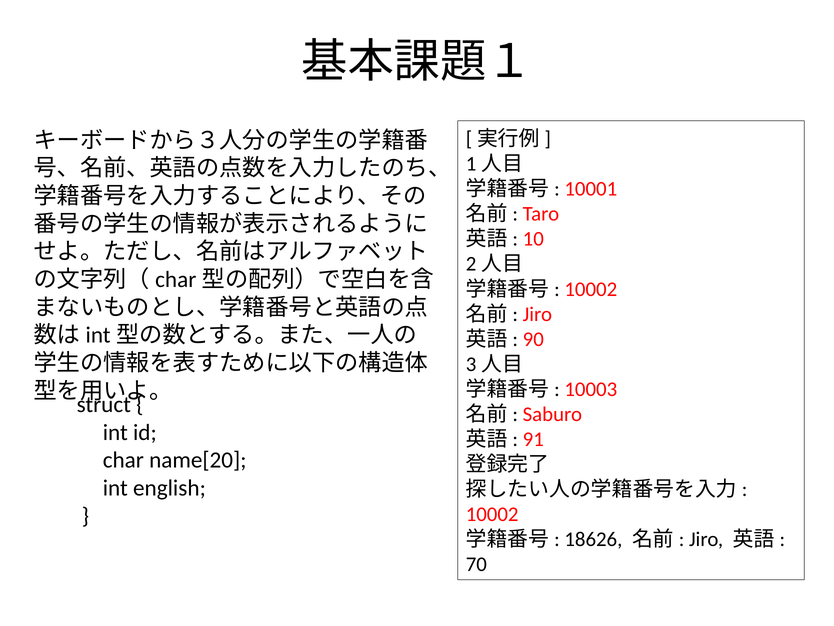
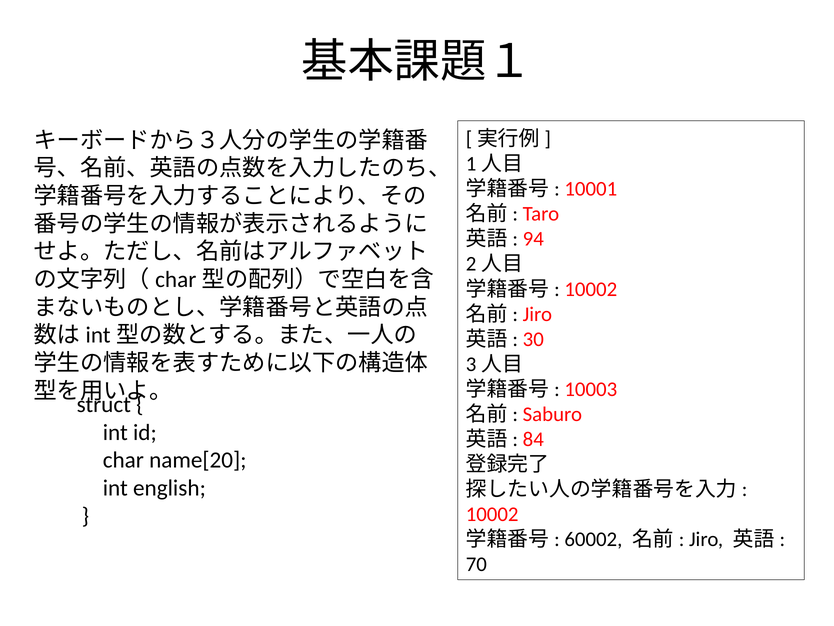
10: 10 -> 94 (533, 239)
90: 90 -> 30 (533, 339)
91: 91 -> 84 (533, 439)
18626: 18626 -> 60002 (593, 539)
